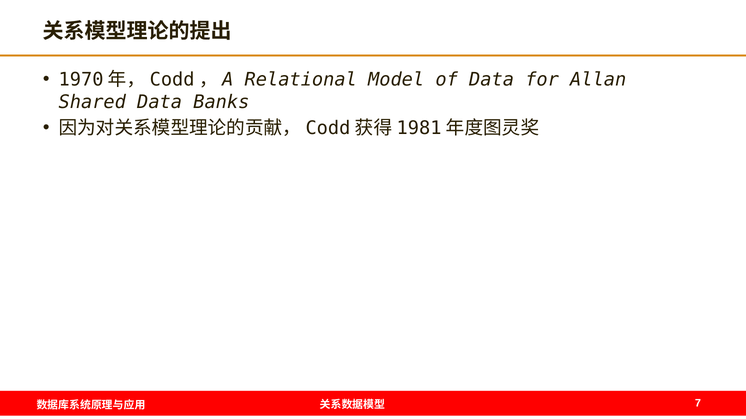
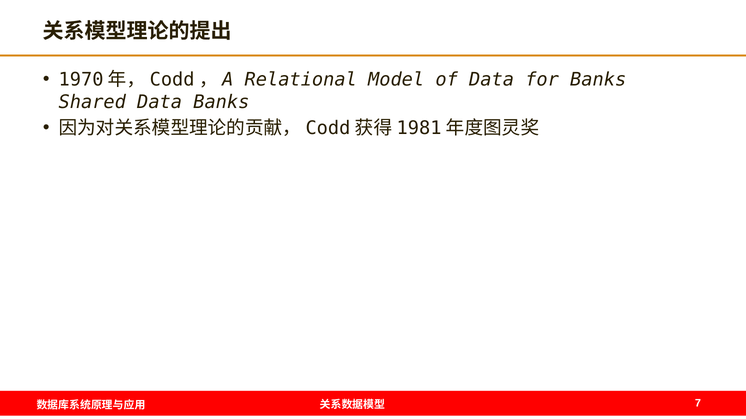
for Allan: Allan -> Banks (598, 80)
